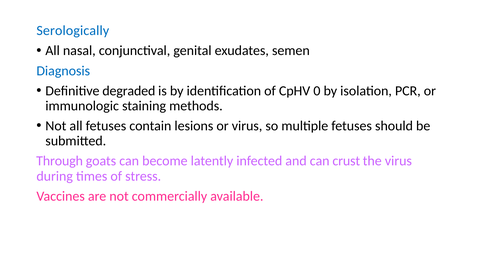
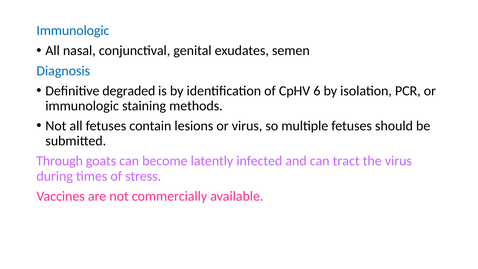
Serologically: Serologically -> Immunologic (73, 31)
0: 0 -> 6 (317, 91)
crust: crust -> tract (346, 161)
